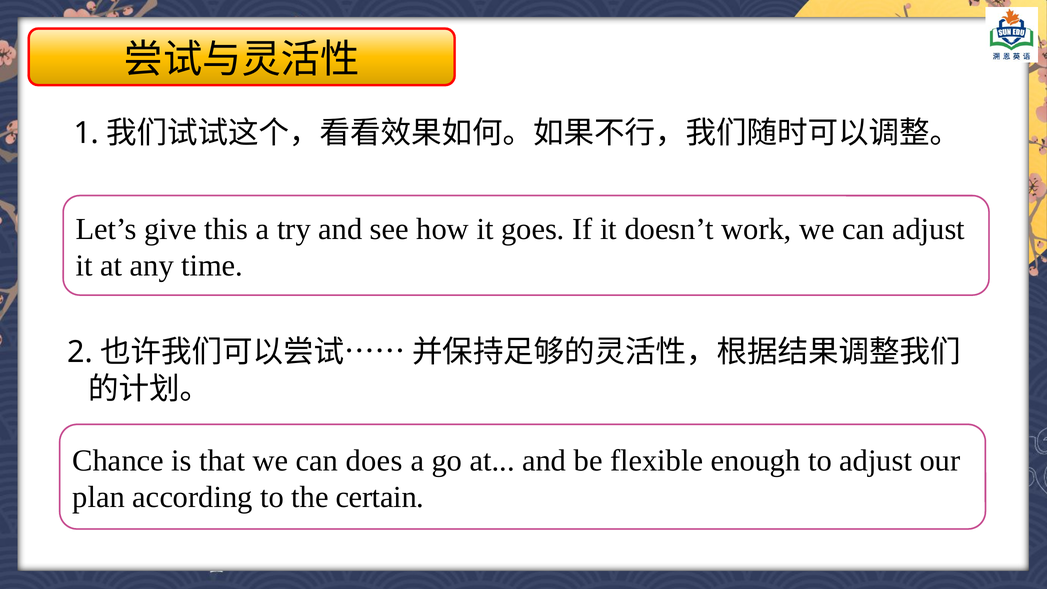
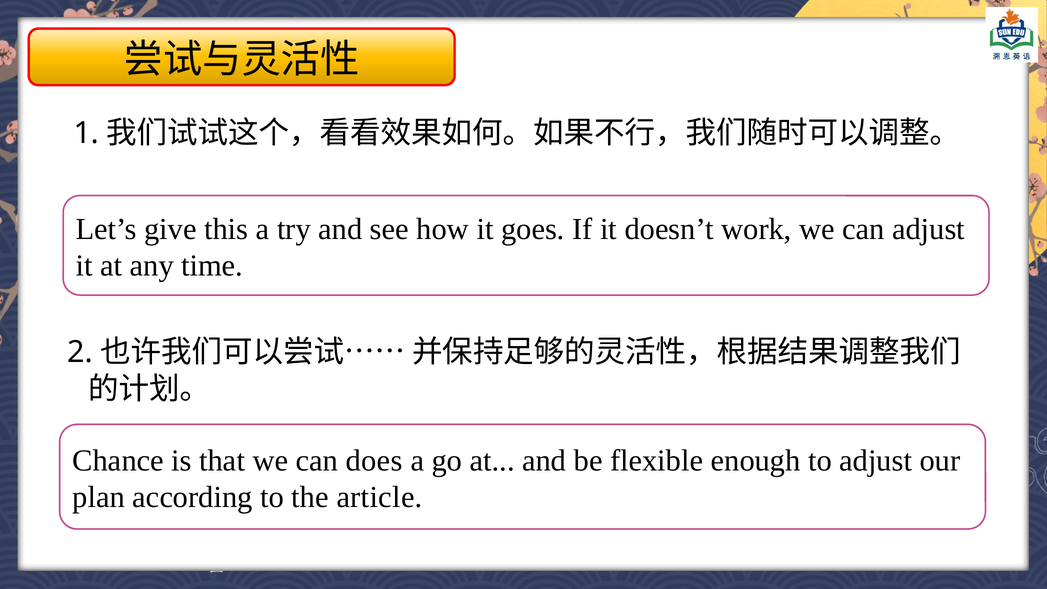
certain: certain -> article (380, 497)
